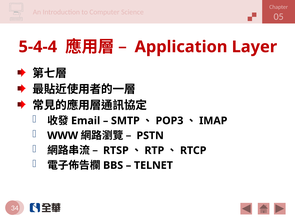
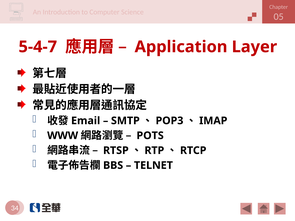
5-4-4: 5-4-4 -> 5-4-7 (38, 47)
PSTN: PSTN -> POTS (150, 136)
